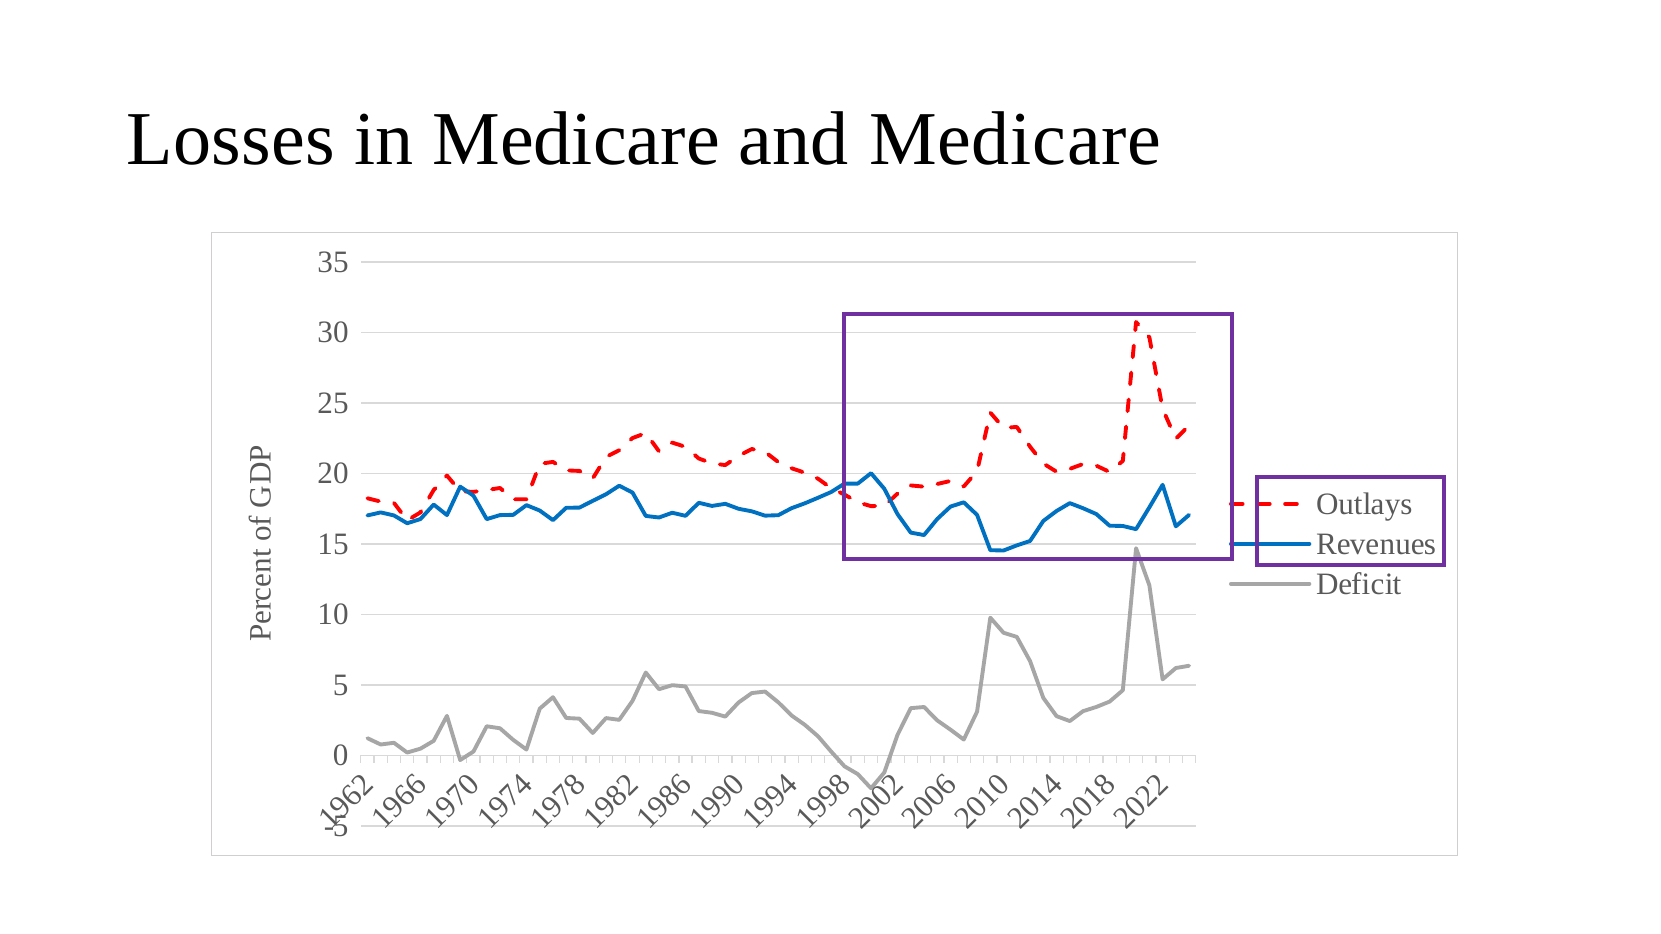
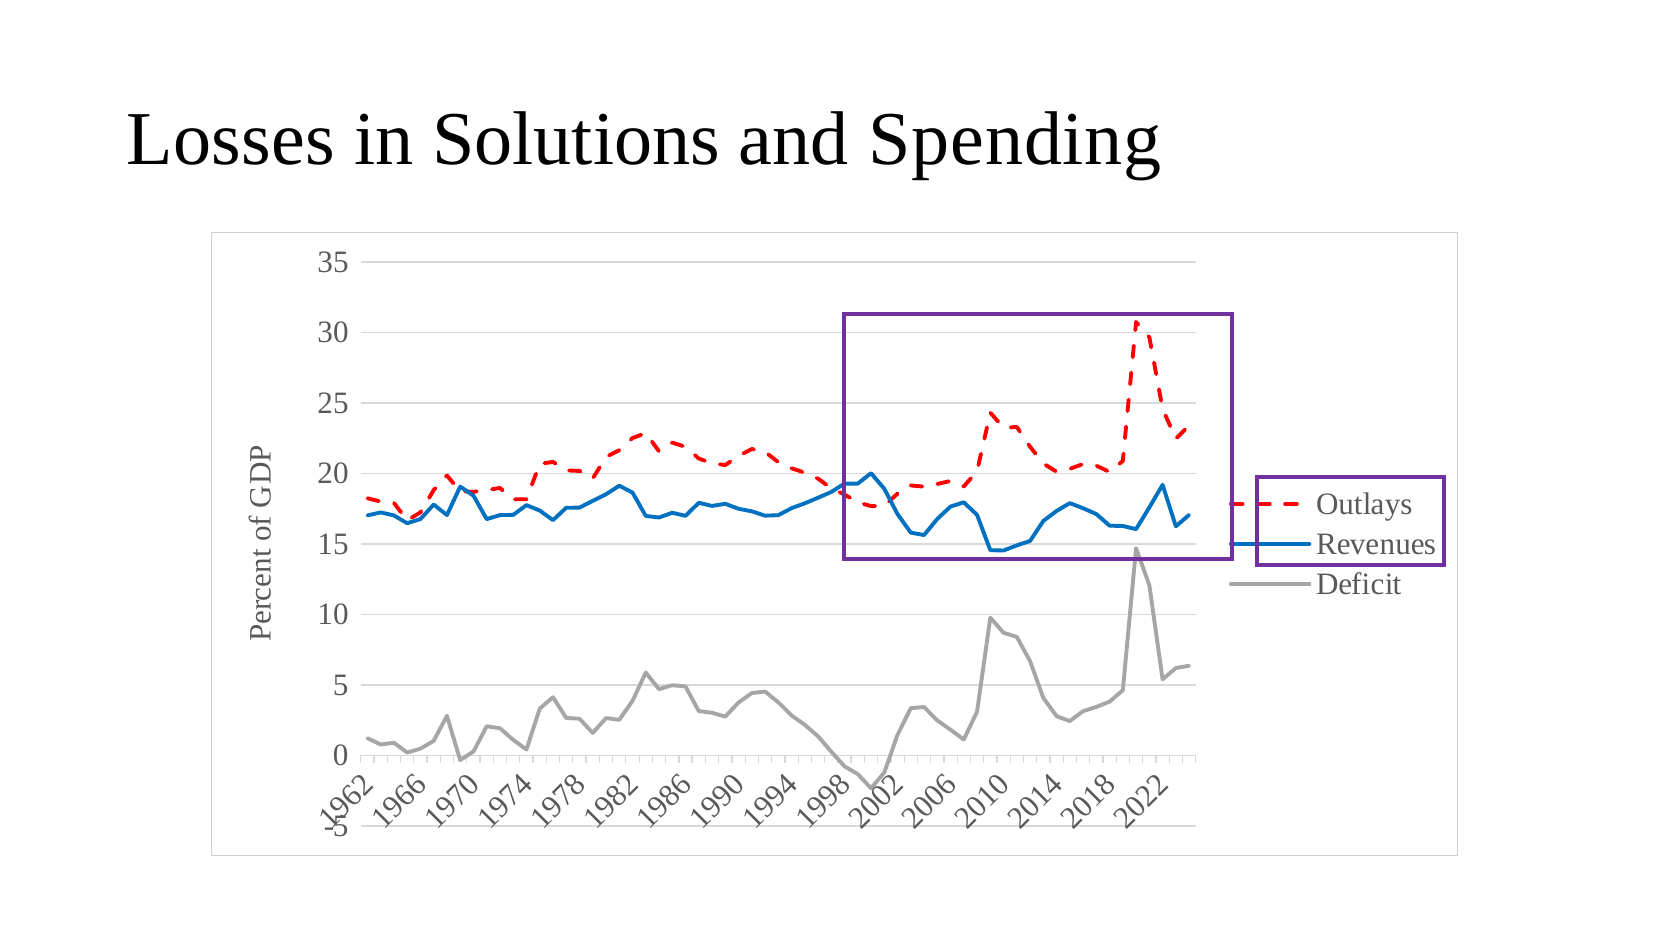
in Medicare: Medicare -> Solutions (576, 140)
and Medicare: Medicare -> Spending (1015, 140)
